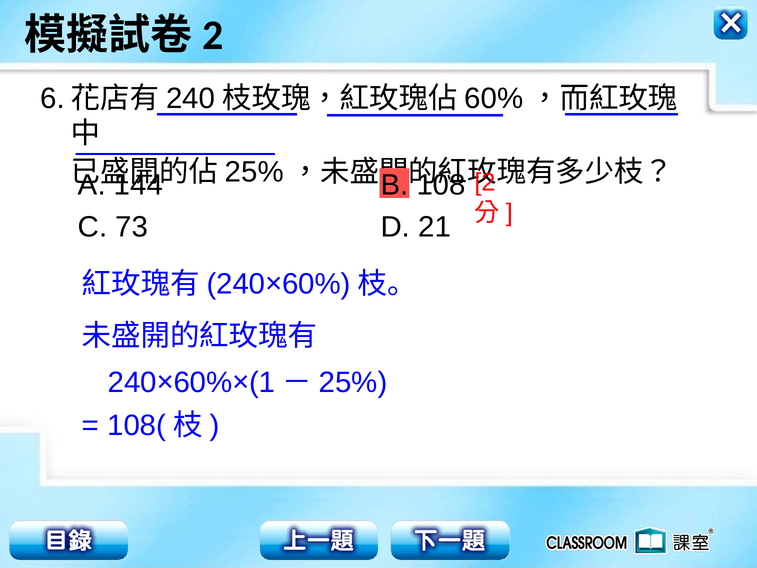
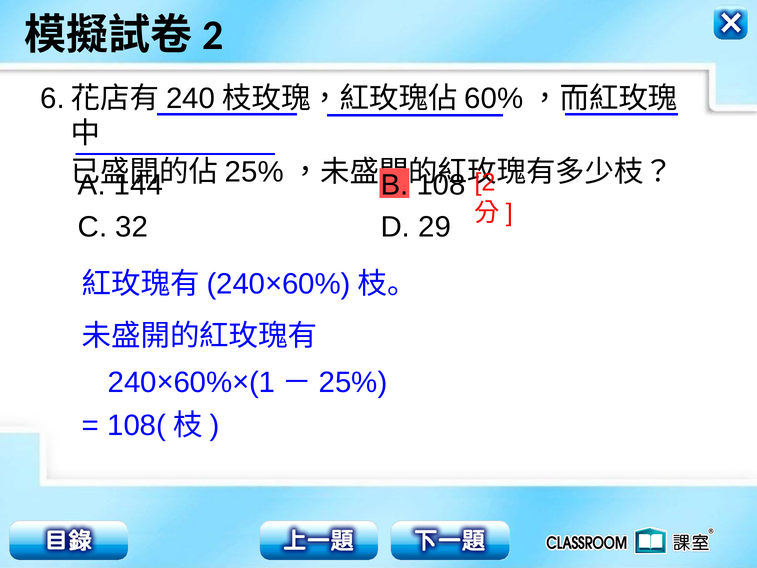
73: 73 -> 32 (132, 227)
21: 21 -> 29 (435, 227)
